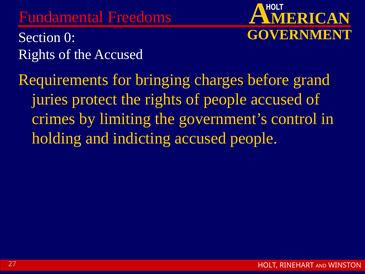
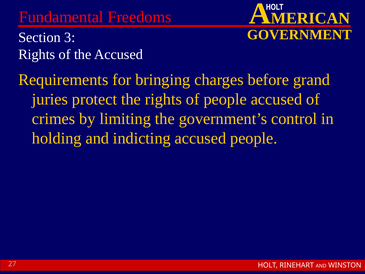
0: 0 -> 3 (70, 37)
